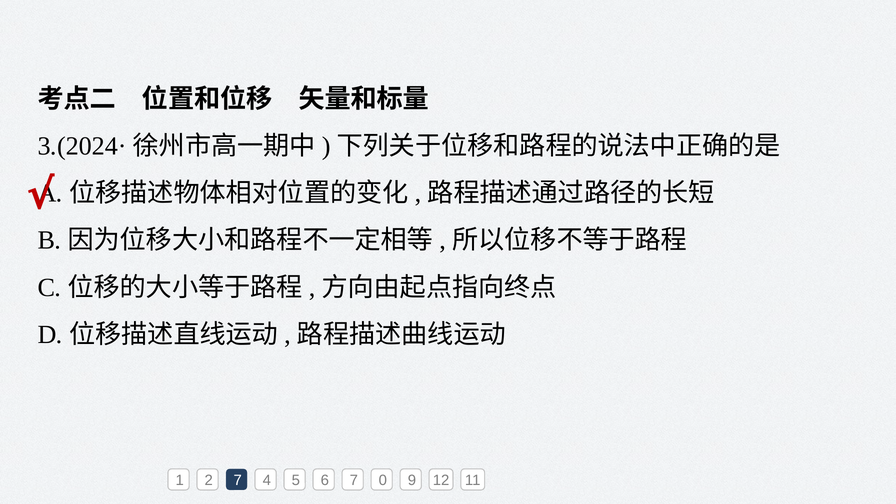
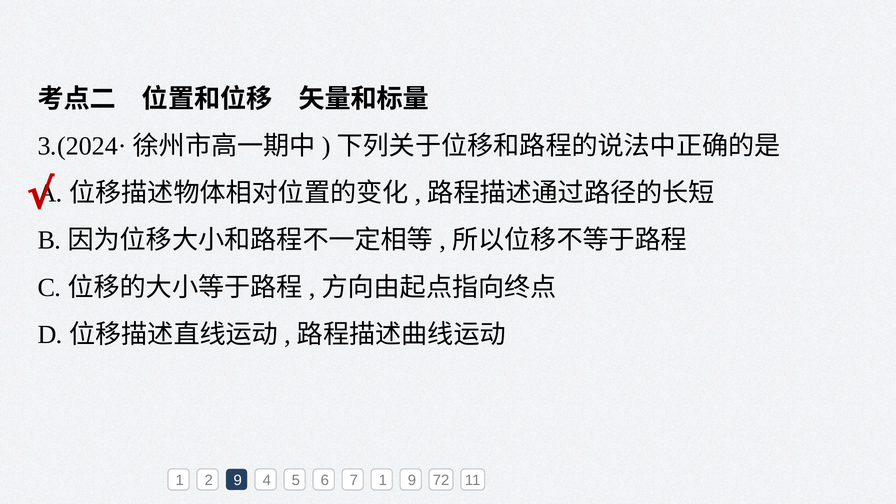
2 7: 7 -> 9 (238, 481)
7 0: 0 -> 1 (383, 481)
12: 12 -> 72 (441, 481)
